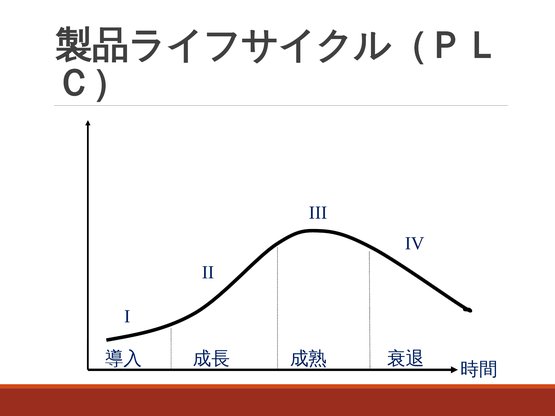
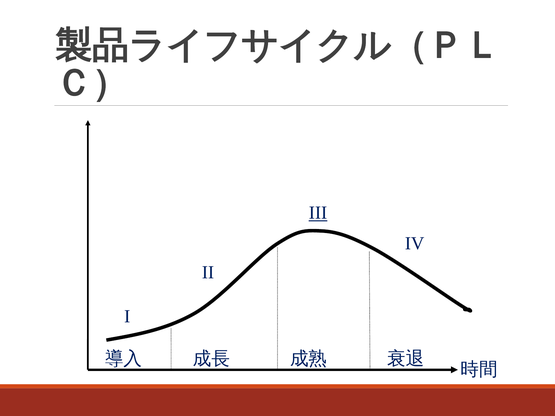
III underline: none -> present (318, 213)
